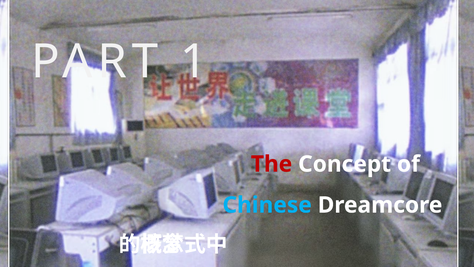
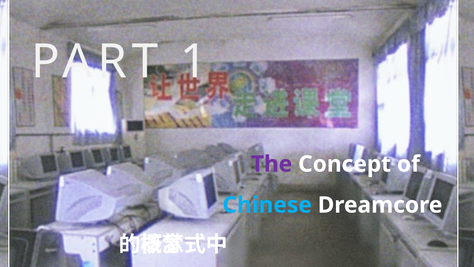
The colour: red -> purple (272, 164)
